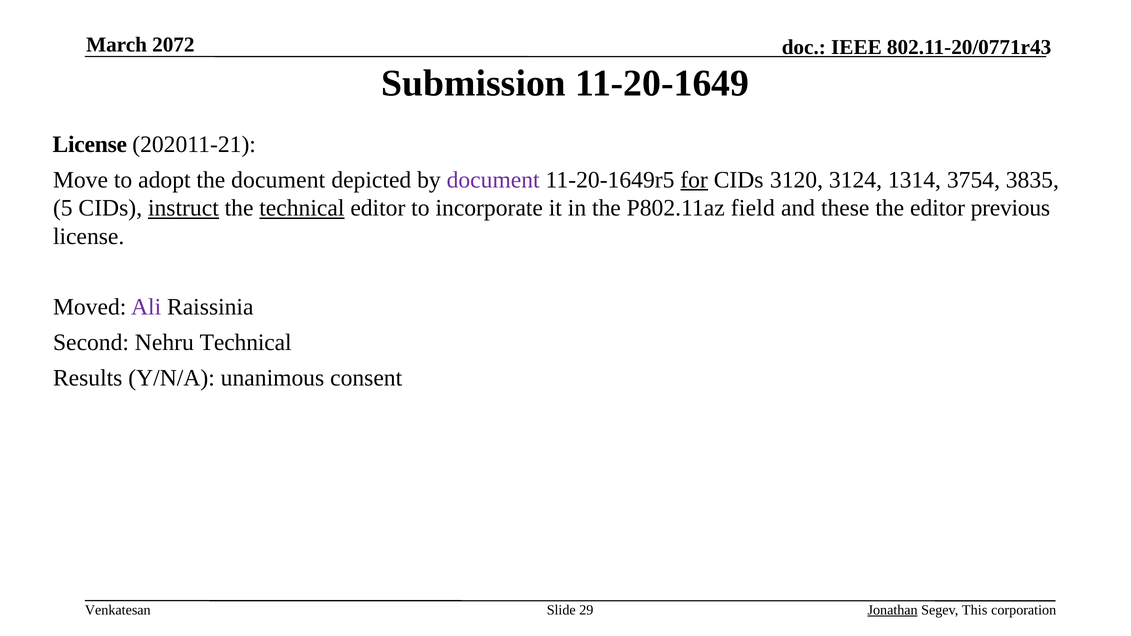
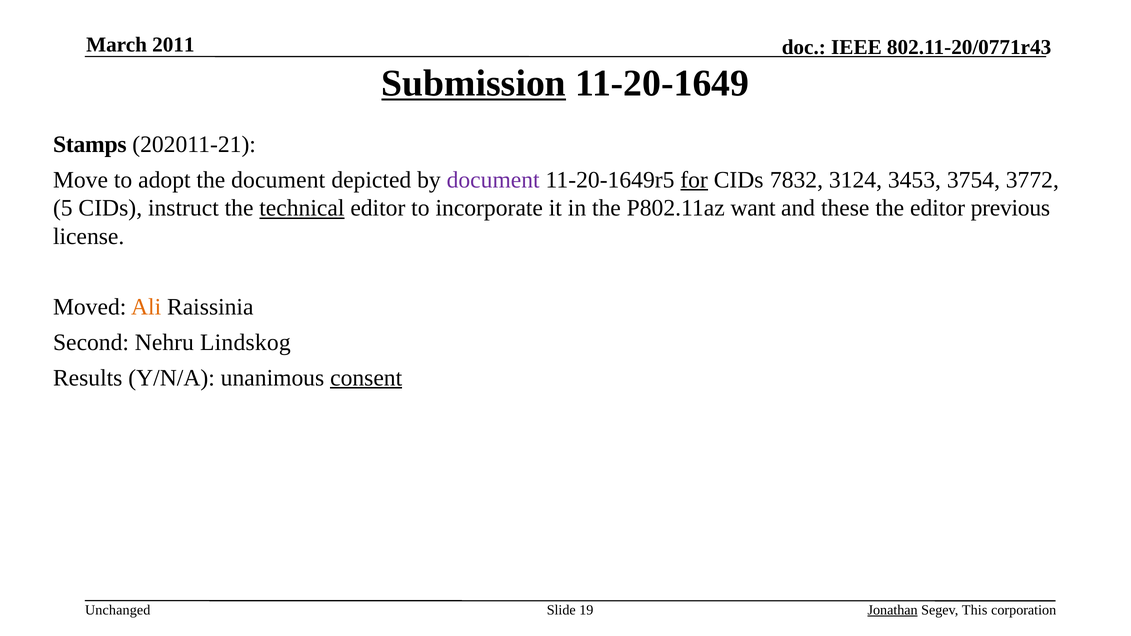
2072: 2072 -> 2011 (173, 45)
Submission underline: none -> present (474, 83)
License: License -> Stamps (90, 144)
3120: 3120 -> 7832 (797, 180)
1314: 1314 -> 3453 (914, 180)
3835: 3835 -> 3772 (1032, 180)
instruct underline: present -> none (183, 208)
field: field -> want (753, 208)
Ali colour: purple -> orange (146, 307)
Nehru Technical: Technical -> Lindskog (245, 342)
consent underline: none -> present (366, 378)
Venkatesan: Venkatesan -> Unchanged (118, 610)
29: 29 -> 19 (586, 610)
